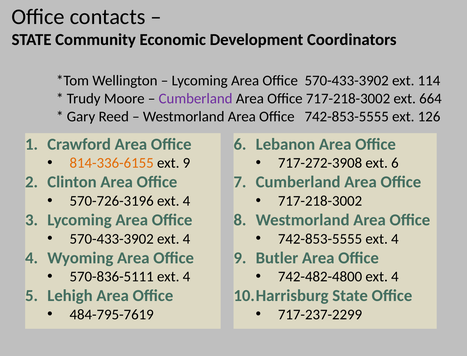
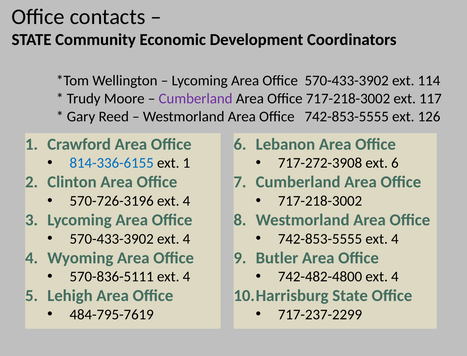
664: 664 -> 117 (430, 99)
814-336-6155 colour: orange -> blue (112, 163)
ext 9: 9 -> 1 (186, 163)
